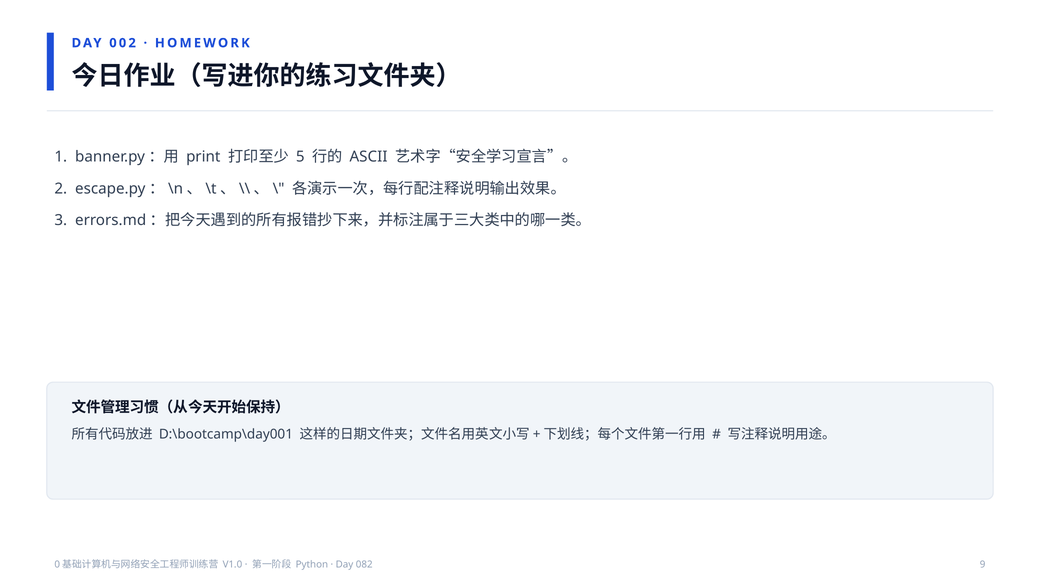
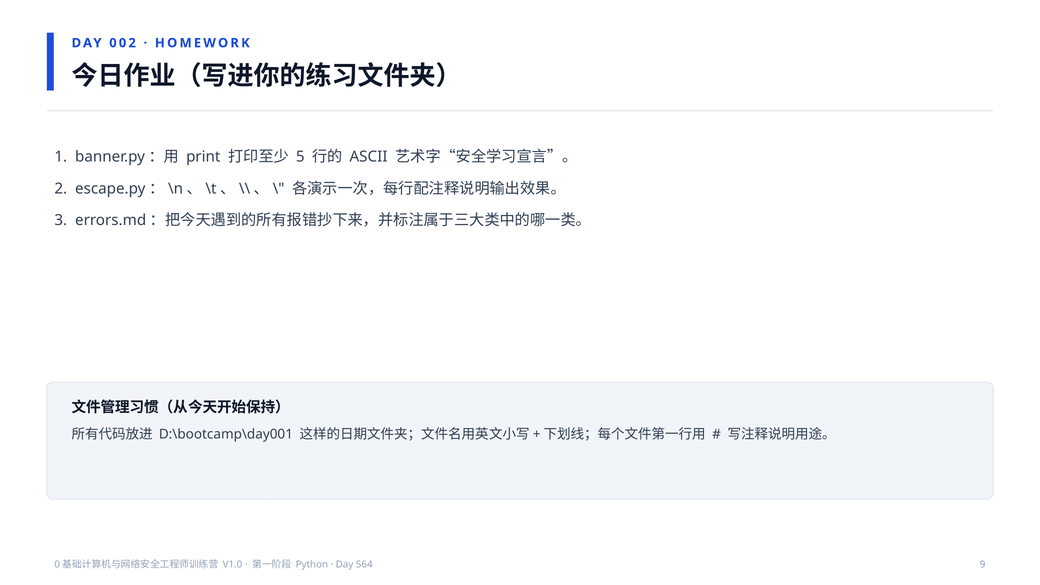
082: 082 -> 564 (364, 565)
